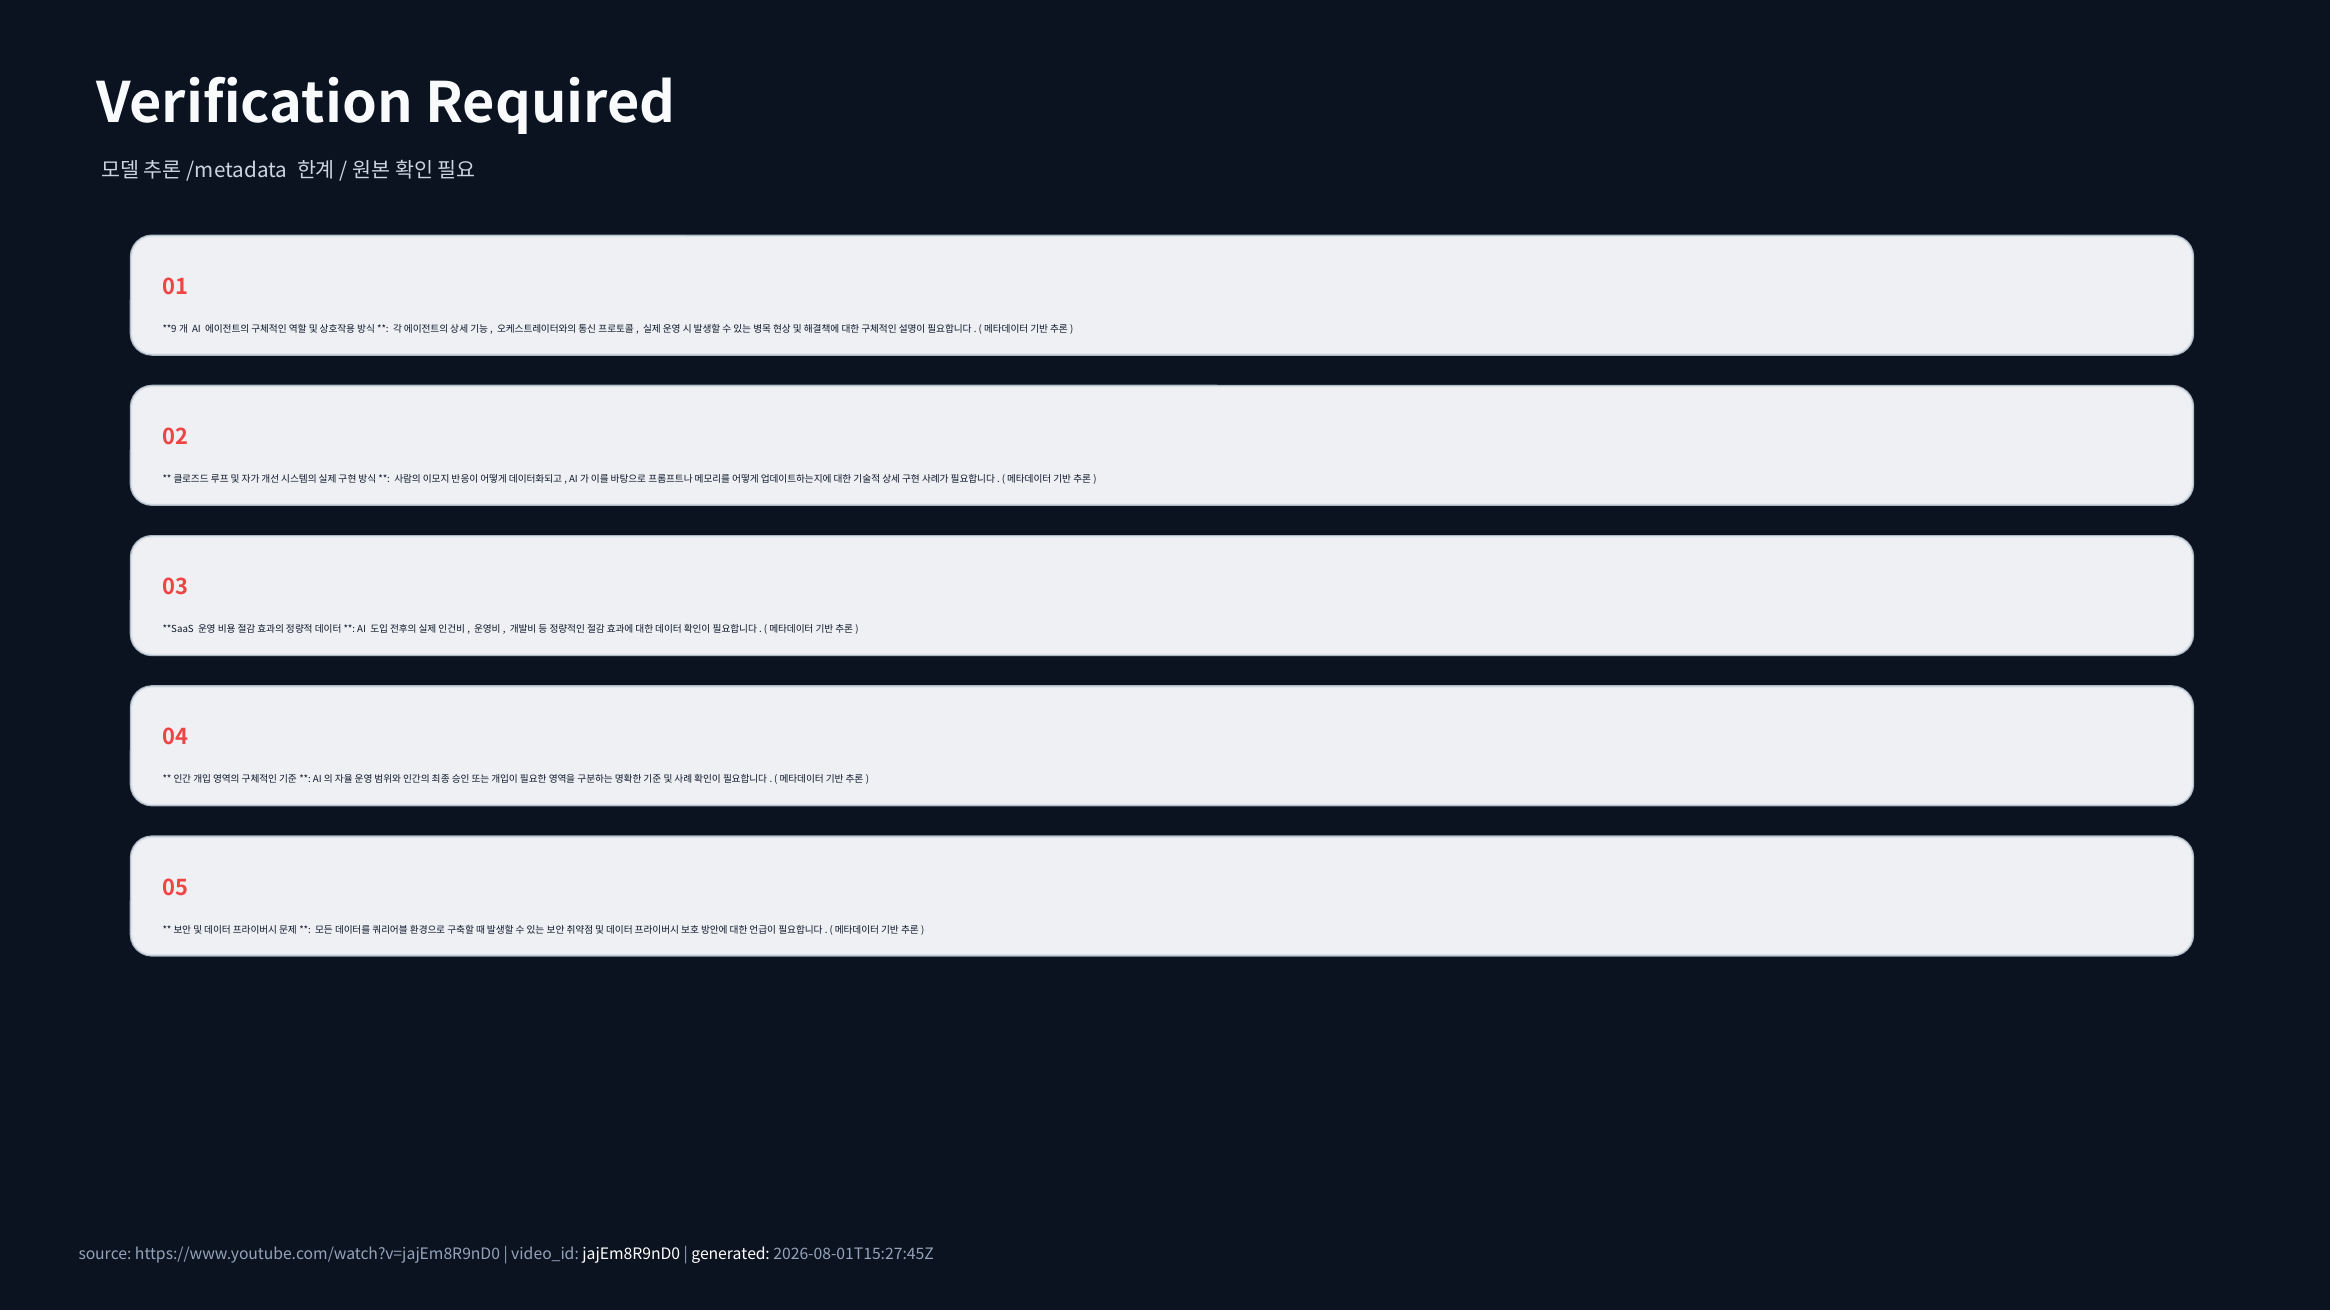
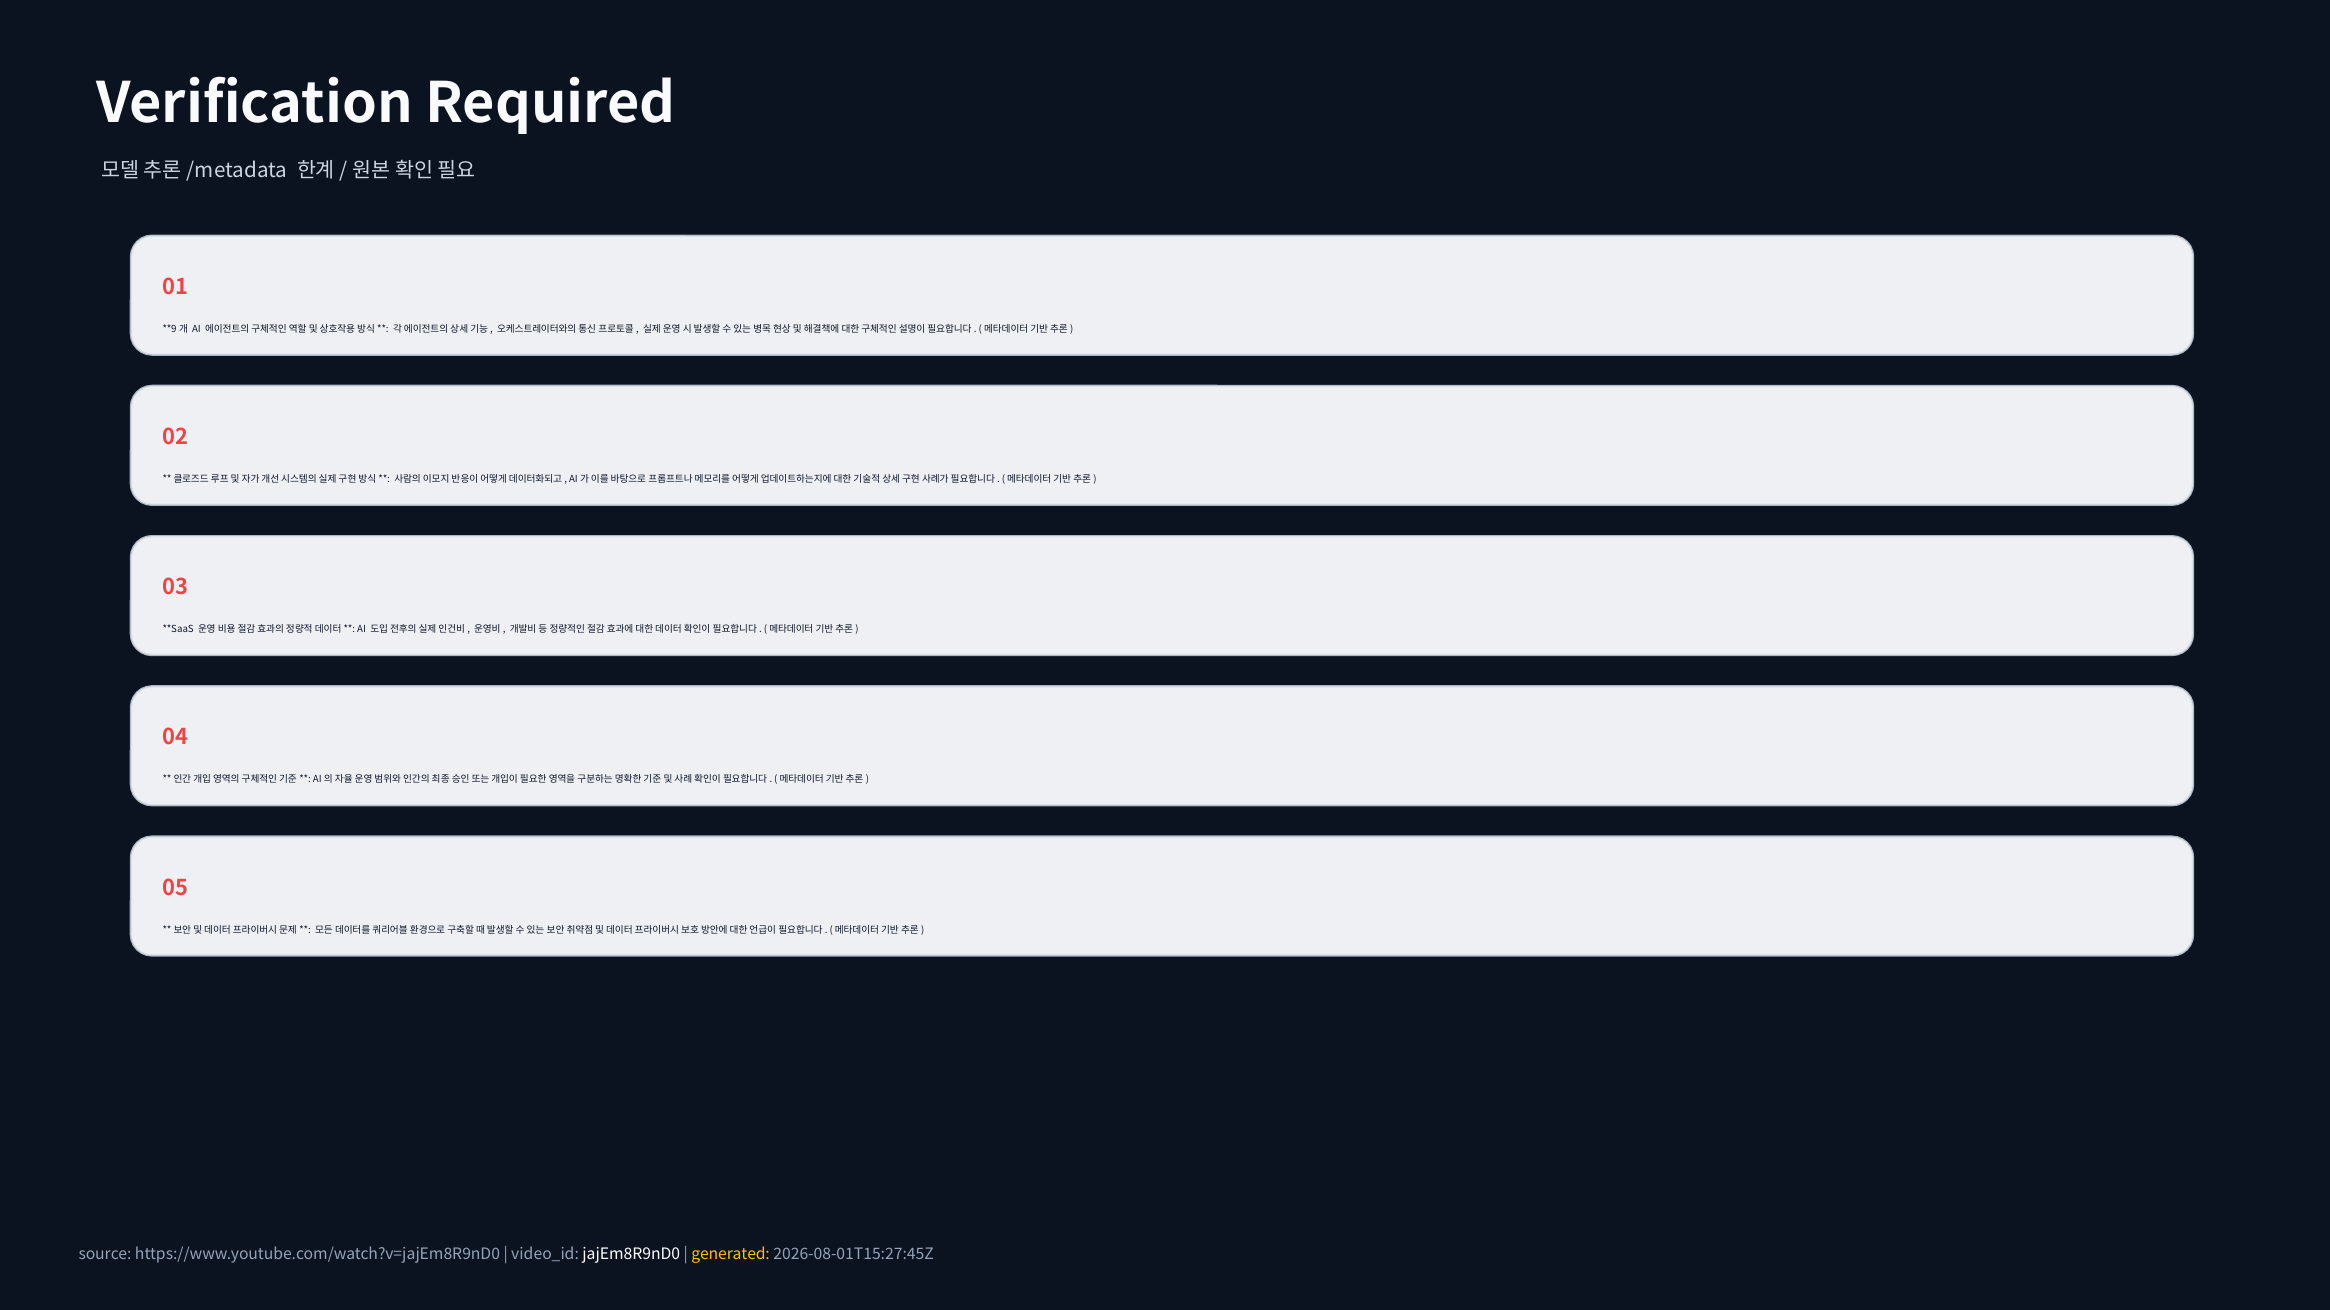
generated colour: white -> yellow (731, 1255)
